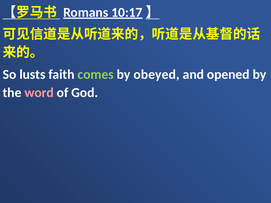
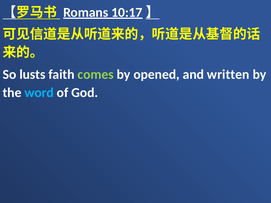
obeyed: obeyed -> opened (157, 75)
opened: opened -> written (228, 75)
word colour: pink -> light blue (39, 93)
